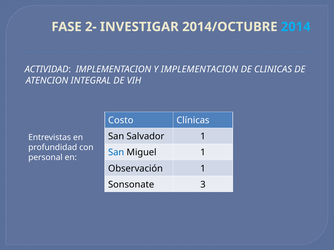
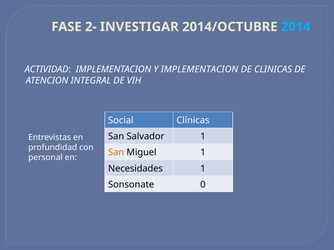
Costo: Costo -> Social (121, 121)
San colour: blue -> orange (116, 153)
Observación: Observación -> Necesidades (135, 169)
3: 3 -> 0 (203, 185)
